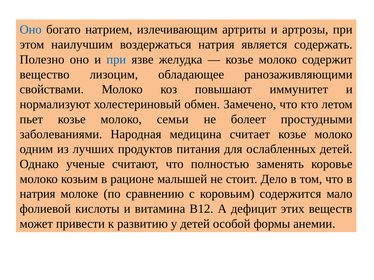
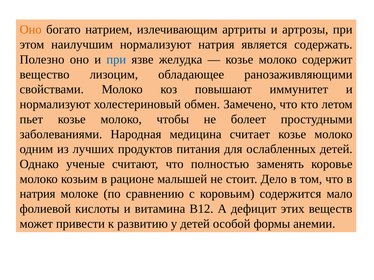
Оно colour: blue -> orange (31, 30)
наилучшим воздержаться: воздержаться -> нормализуют (156, 45)
семьи: семьи -> чтобы (173, 119)
